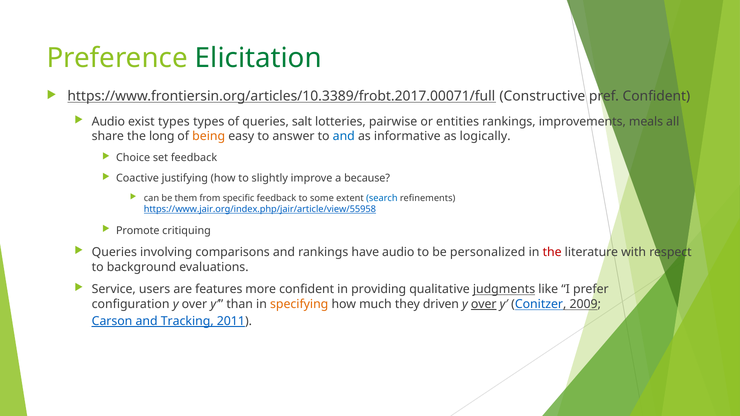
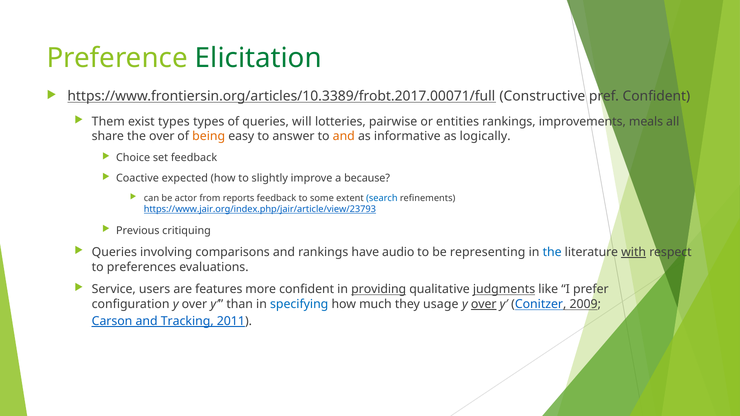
Audio: Audio -> Them (108, 122)
salt: salt -> will (302, 122)
the long: long -> over (162, 136)
and colour: blue -> orange (344, 136)
justifying: justifying -> expected (185, 179)
them: them -> actor (186, 198)
specific: specific -> reports (239, 198)
https://www.jair.org/index.php/jair/article/view/55958: https://www.jair.org/index.php/jair/article/view/55958 -> https://www.jair.org/index.php/jair/article/view/23793 (260, 209)
Promote: Promote -> Previous (138, 231)
personalized: personalized -> representing (488, 252)
the colour: red -> blue (552, 252)
with underline: none -> present (634, 252)
background: background -> preferences (141, 267)
providing underline: none -> present (379, 290)
specifying colour: orange -> blue (299, 304)
driven: driven -> usage (441, 304)
